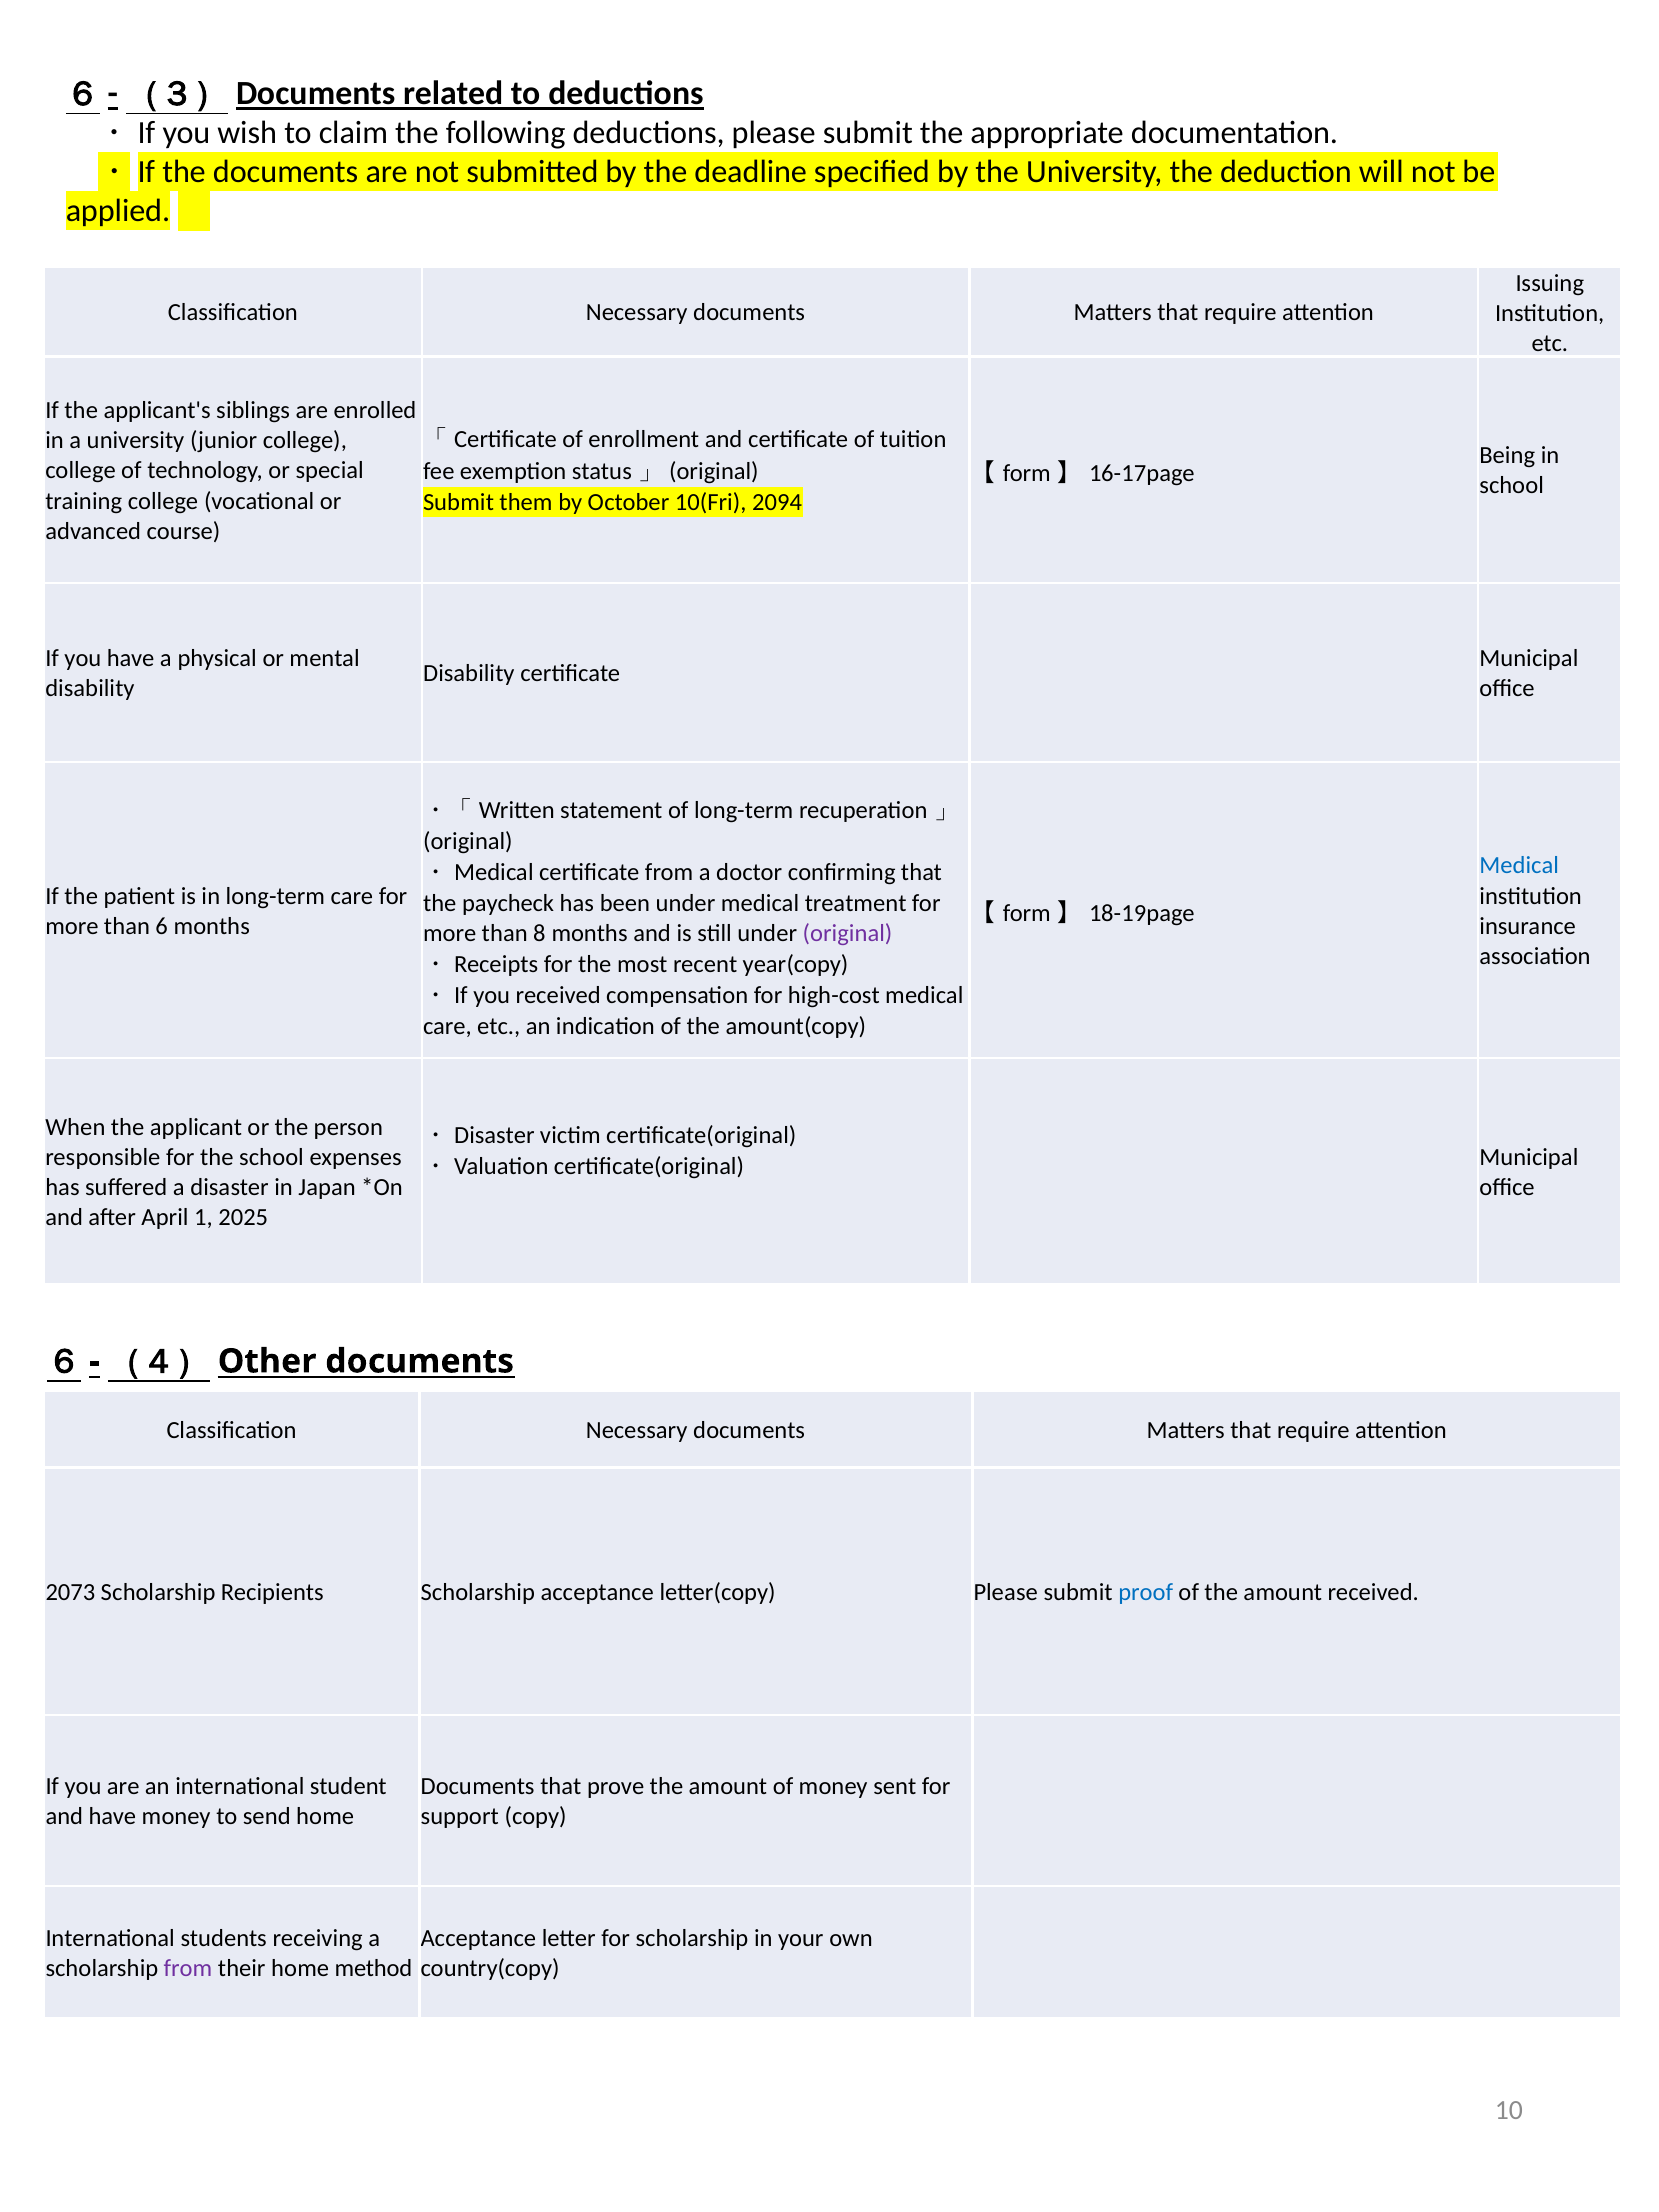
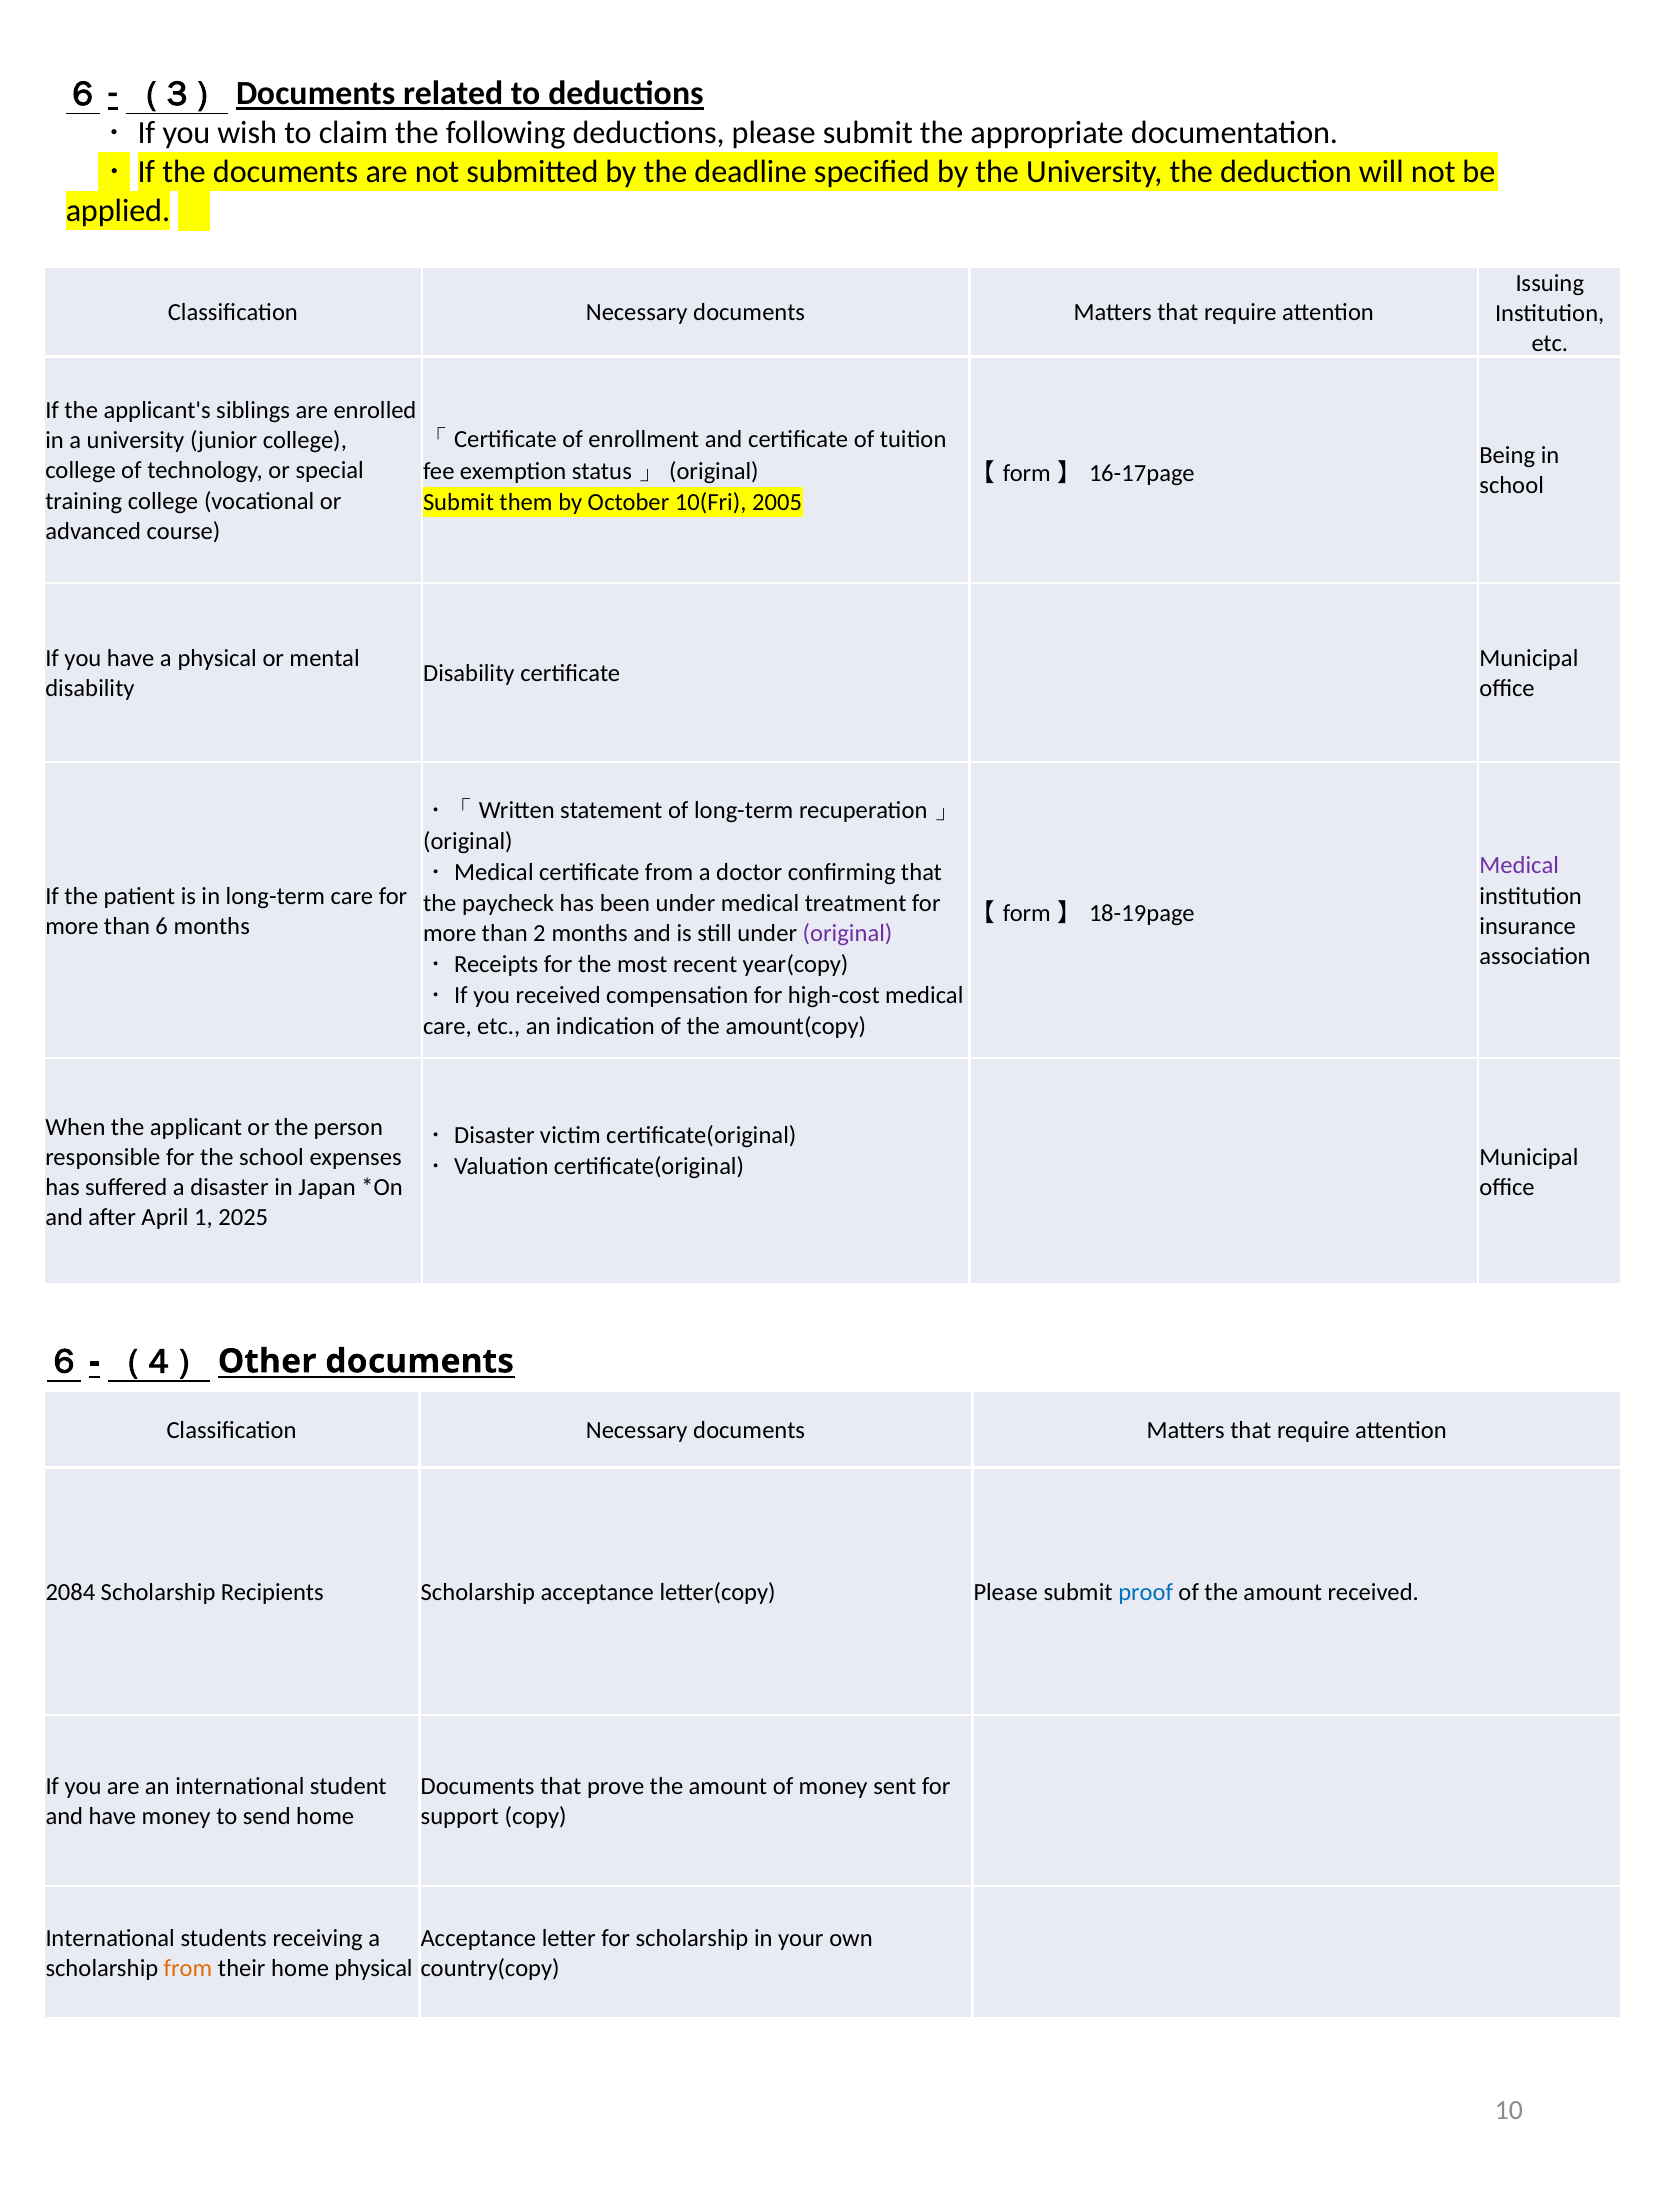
2094: 2094 -> 2005 (777, 502)
Medical colour: blue -> purple (1519, 866)
8: 8 -> 2 (539, 933)
2073: 2073 -> 2084 (70, 1592)
from colour: purple -> orange (188, 1969)
home method: method -> physical (373, 1969)
